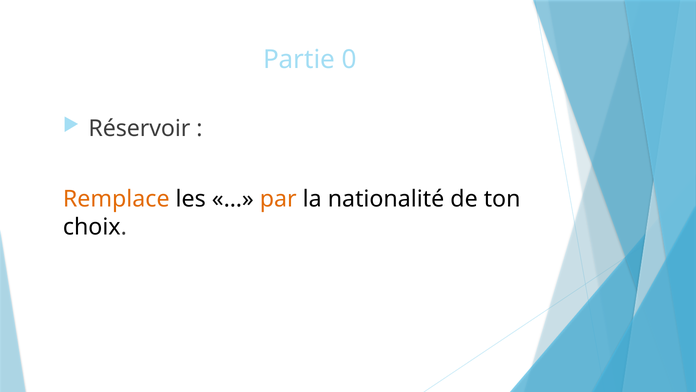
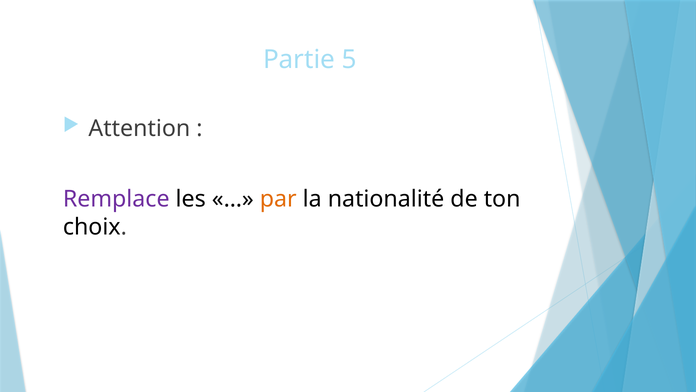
0: 0 -> 5 (349, 60)
Réservoir: Réservoir -> Attention (139, 128)
Remplace colour: orange -> purple (116, 199)
